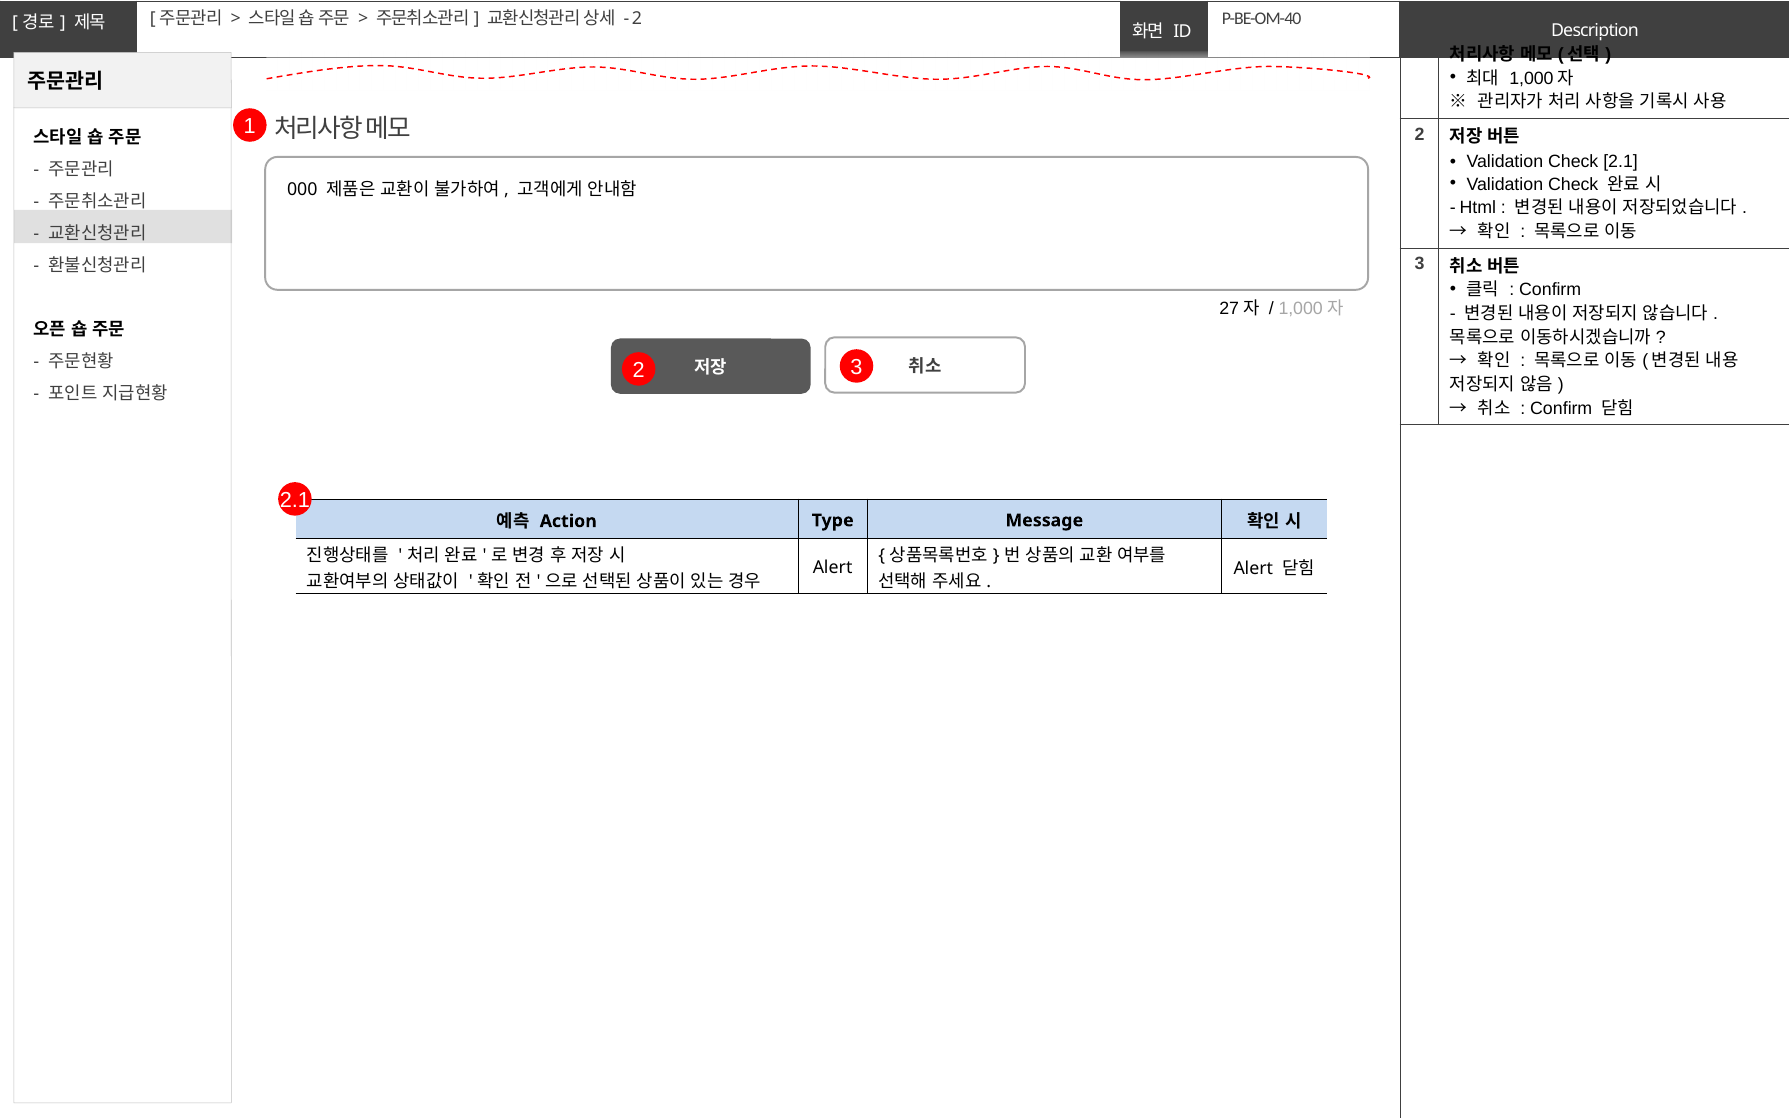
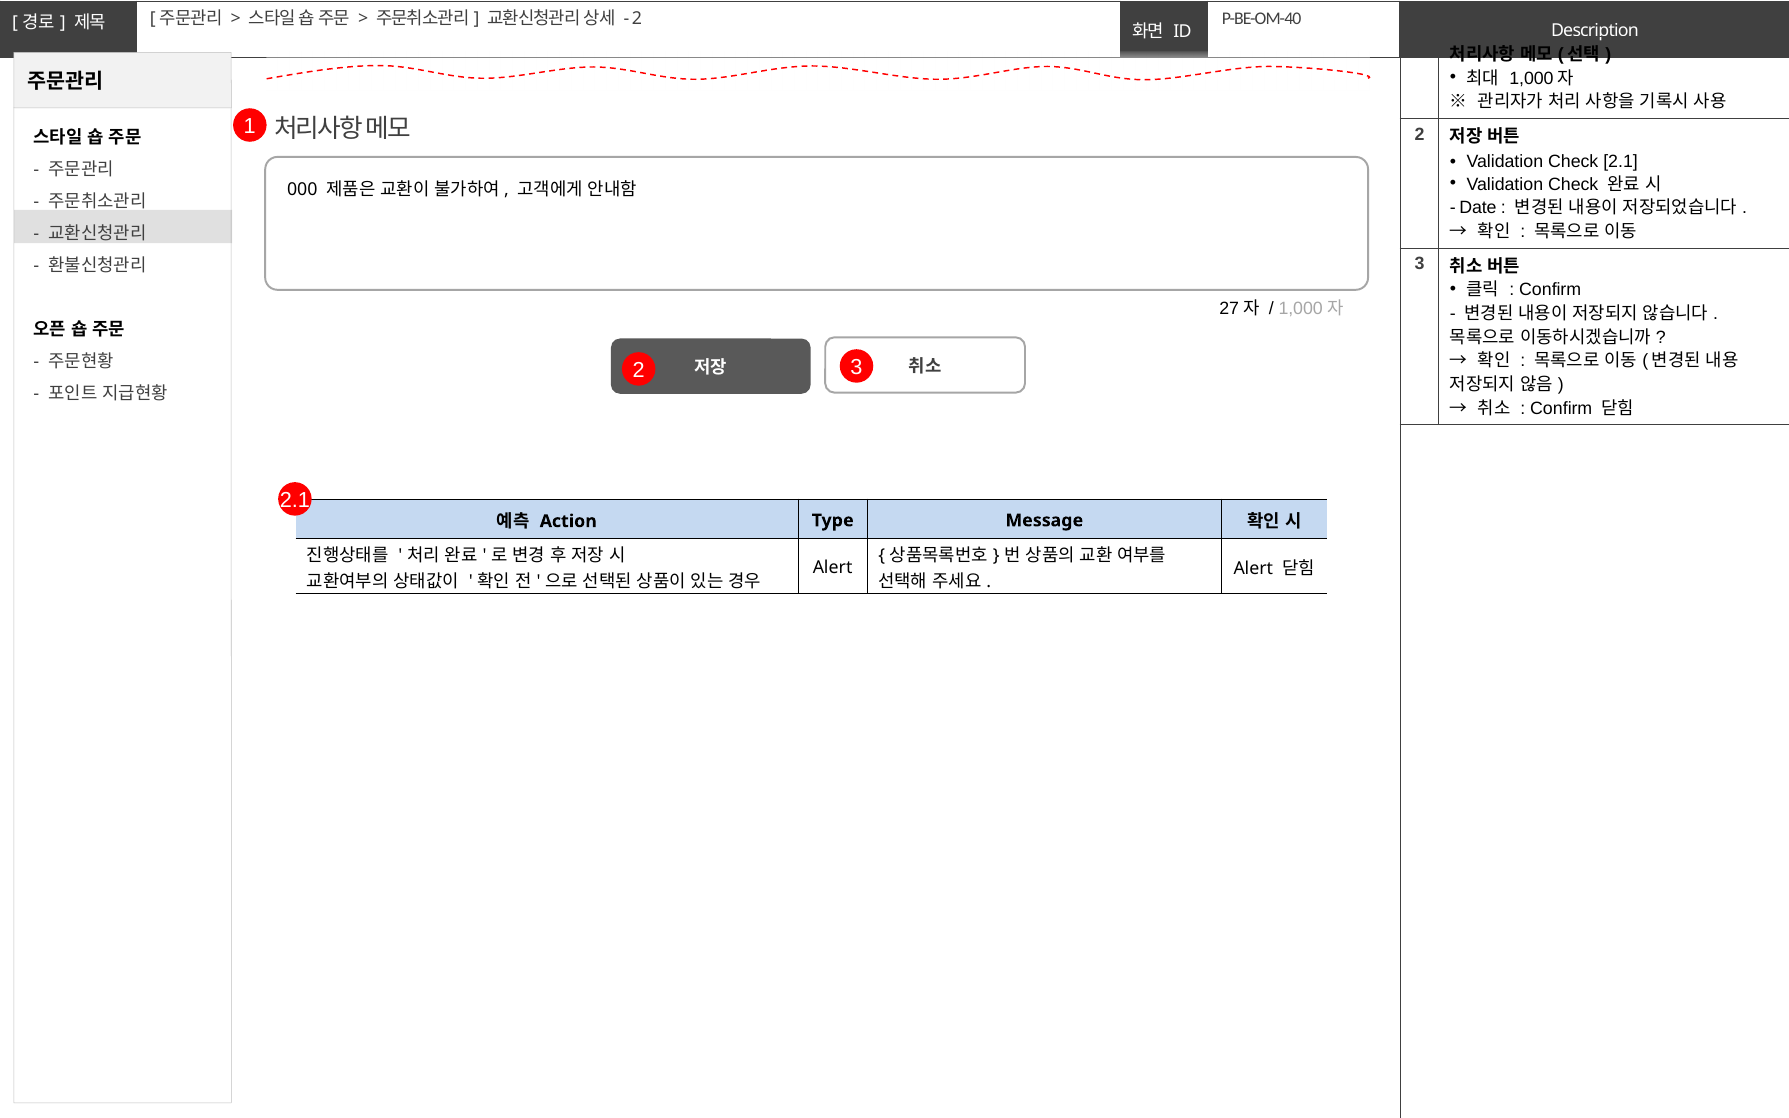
Html: Html -> Date (1478, 208)
